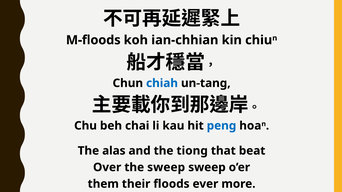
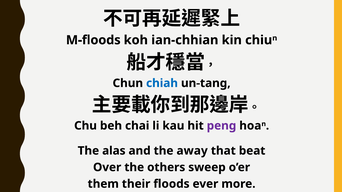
peng colour: blue -> purple (221, 126)
tiong: tiong -> away (192, 151)
the sweep: sweep -> others (166, 168)
